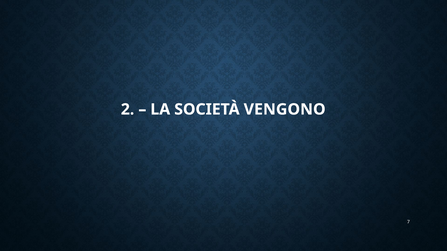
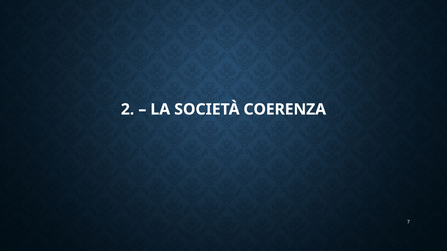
VENGONO: VENGONO -> COERENZA (285, 110)
